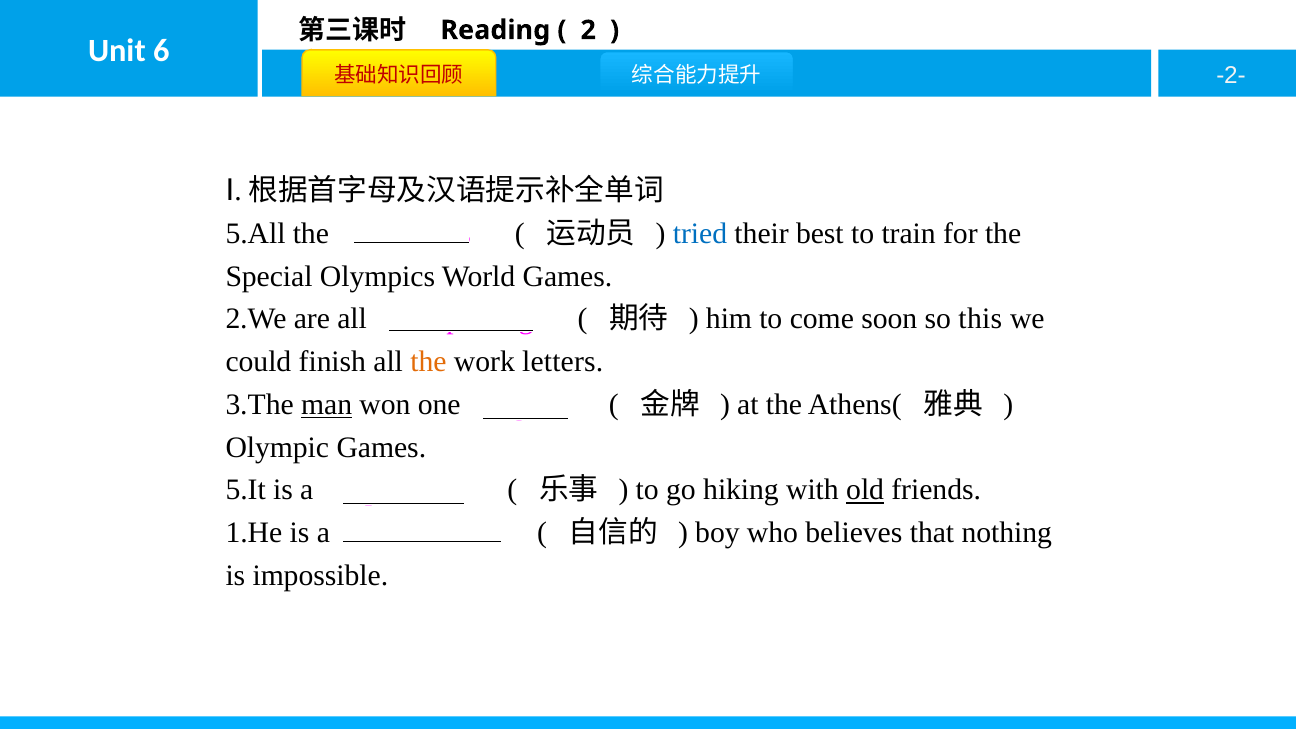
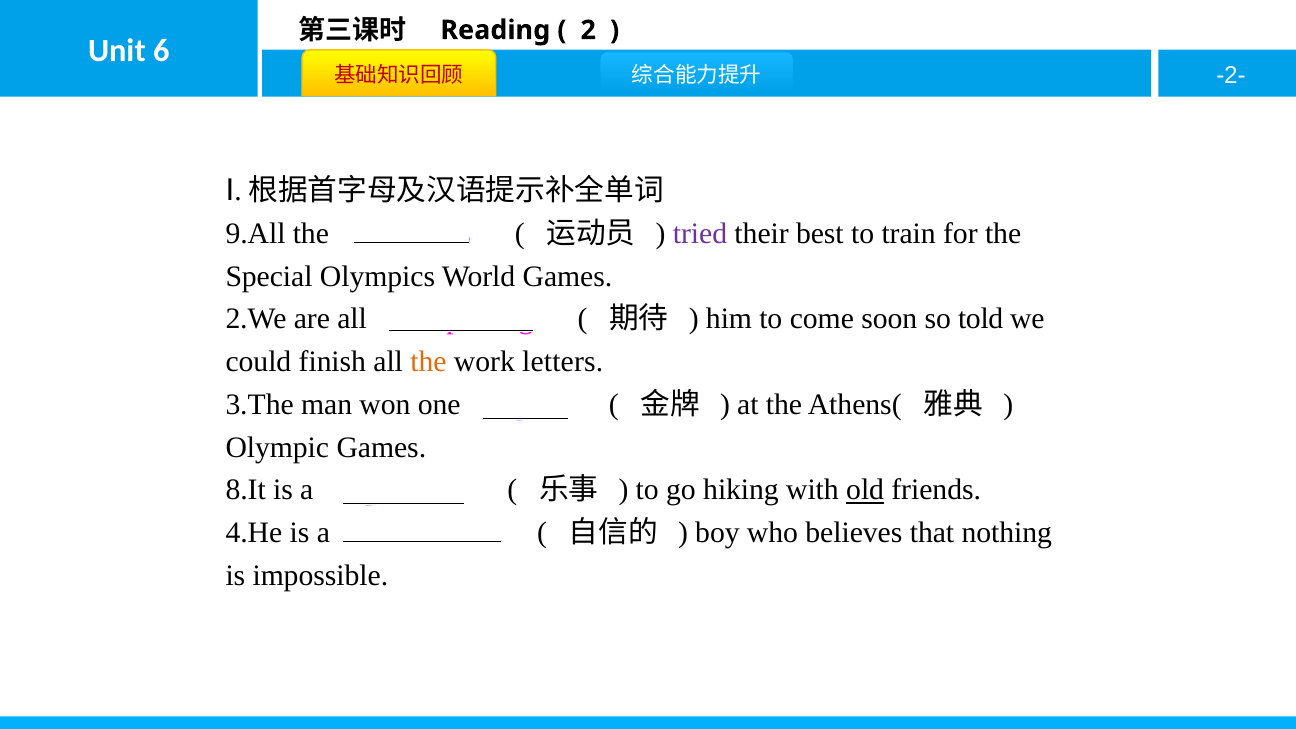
5.All: 5.All -> 9.All (256, 234)
tried colour: blue -> purple (700, 234)
this: this -> told (981, 319)
man underline: present -> none (327, 405)
5.It: 5.It -> 8.It (246, 490)
1.He: 1.He -> 4.He (254, 533)
